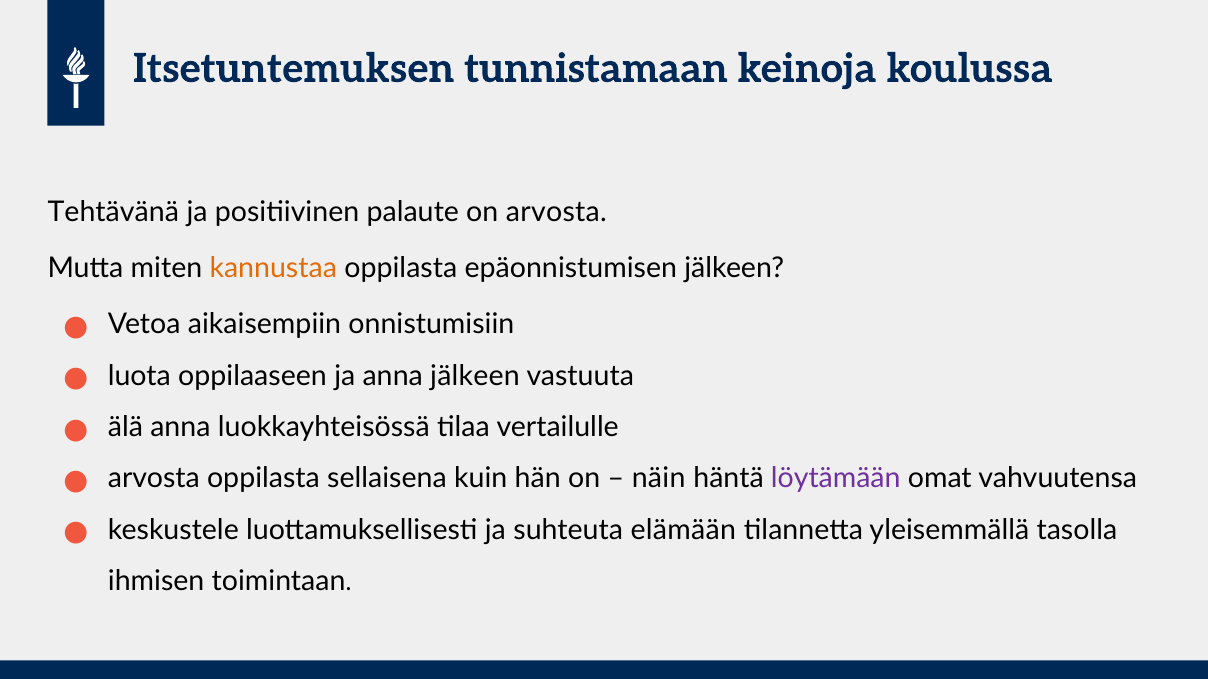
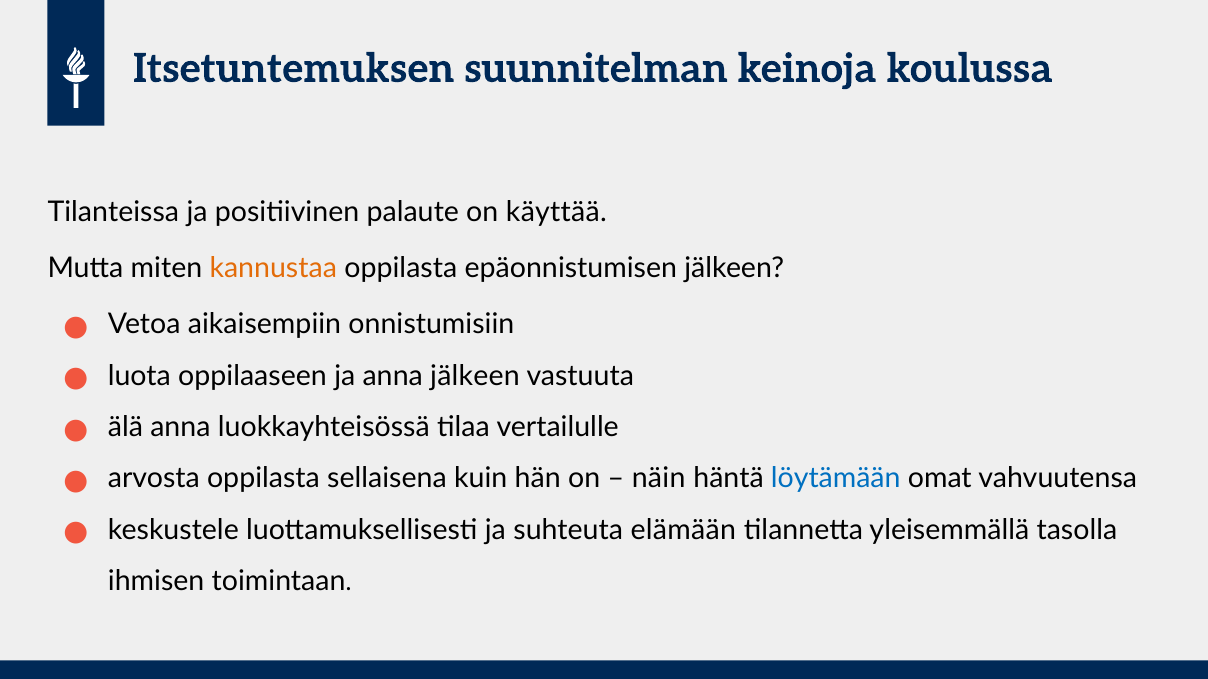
tunnistamaan: tunnistamaan -> suunnitelman (596, 69)
Tehtävänä: Tehtävänä -> Tilanteissa (113, 212)
on arvosta: arvosta -> käyttää (556, 212)
löytämään colour: purple -> blue (836, 479)
